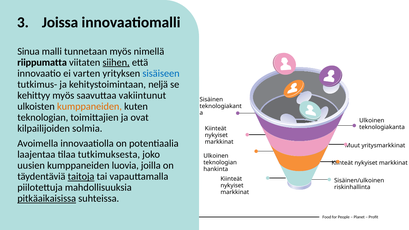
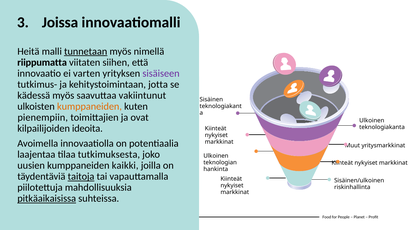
Sinua: Sinua -> Heitä (28, 51)
tunnetaan underline: none -> present (86, 51)
siihen underline: present -> none (116, 62)
sisäiseen colour: blue -> purple (161, 73)
neljä: neljä -> jotta (158, 84)
kehittyy: kehittyy -> kädessä (34, 95)
teknologian: teknologian -> pienempiin (43, 117)
solmia: solmia -> ideoita (87, 128)
luovia: luovia -> kaikki (125, 166)
